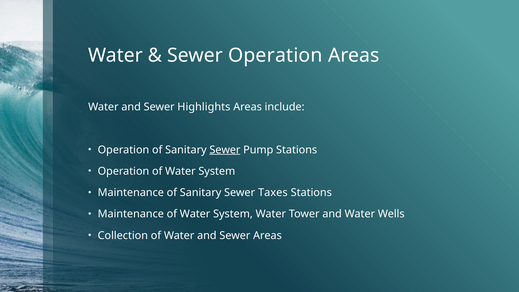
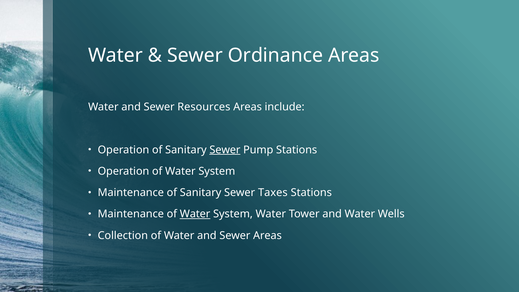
Sewer Operation: Operation -> Ordinance (275, 56)
Highlights: Highlights -> Resources (204, 107)
Water underline: none -> present (195, 214)
